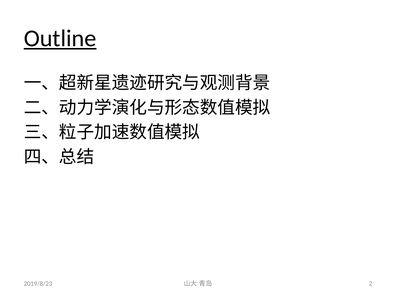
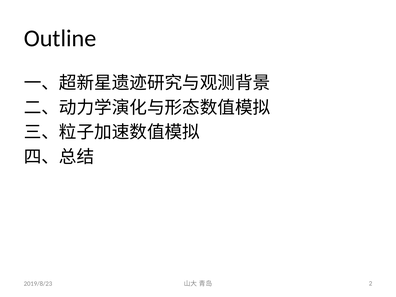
Outline underline: present -> none (60, 38)
